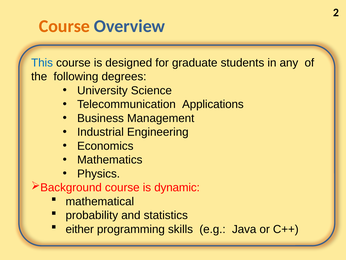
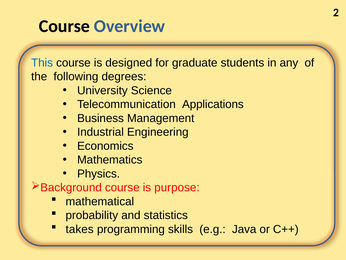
Course colour: orange -> black (64, 26)
dynamic: dynamic -> purpose (177, 187)
either: either -> takes (80, 229)
